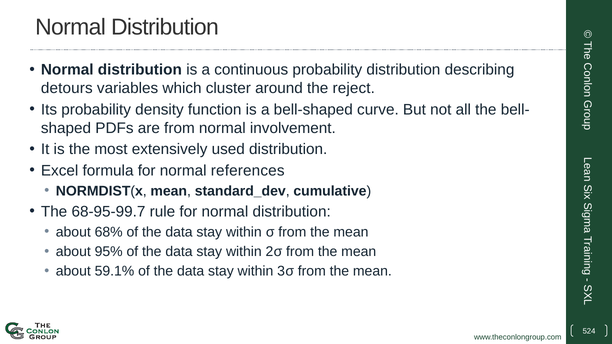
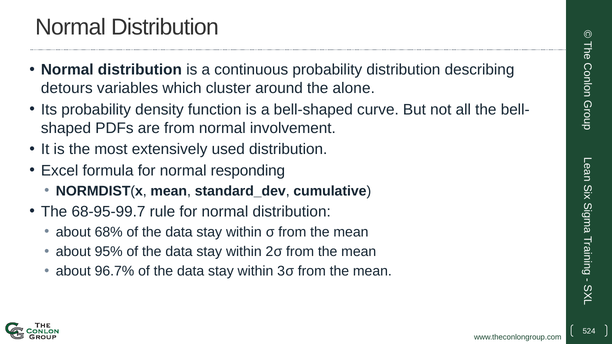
reject: reject -> alone (354, 88)
references: references -> responding (248, 171)
59.1%: 59.1% -> 96.7% (114, 271)
